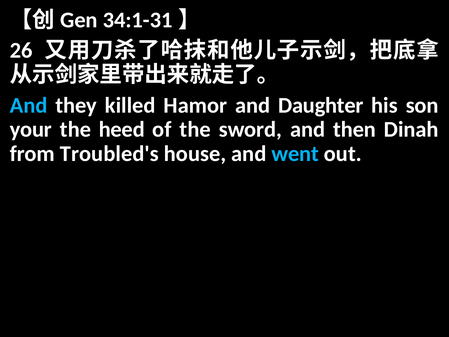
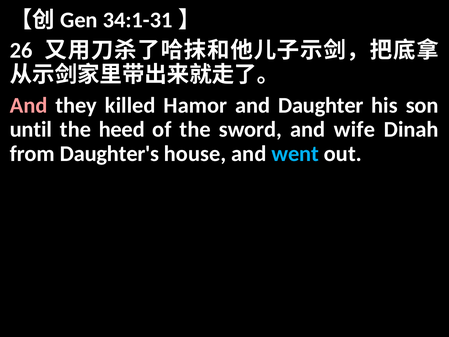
And colour: light blue -> pink (29, 105)
your: your -> until (31, 129)
then: then -> wife (354, 129)
Troubled's: Troubled's -> Daughter's (110, 154)
